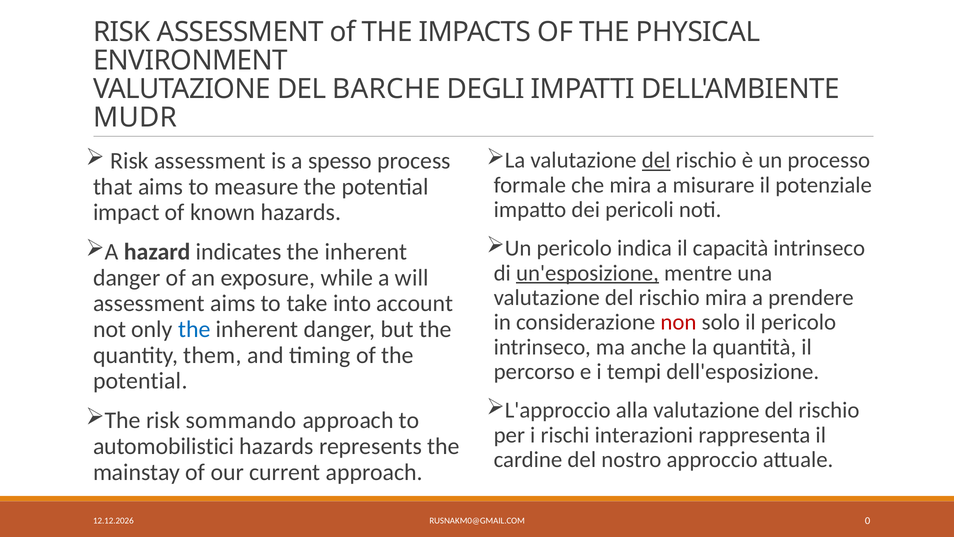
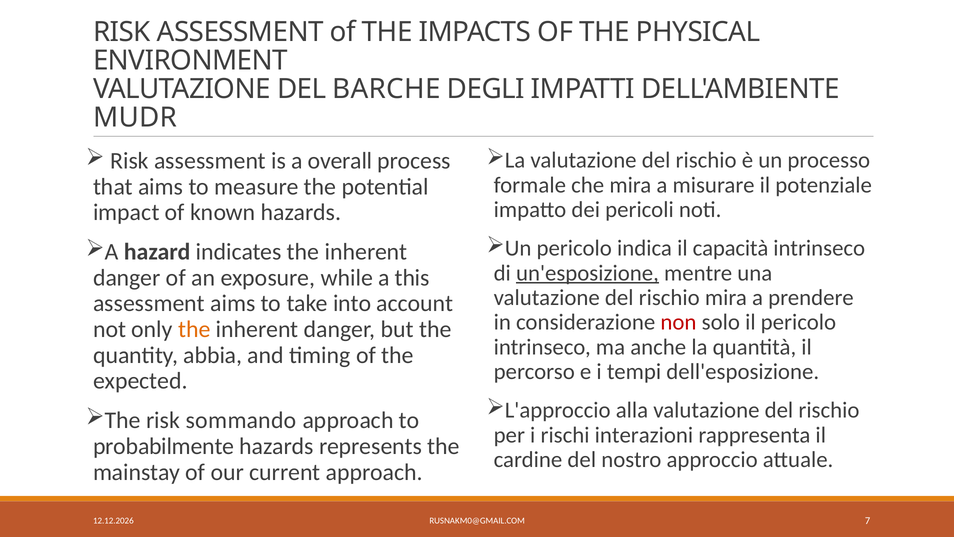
spesso: spesso -> overall (340, 161)
del underline: present -> none (656, 160)
will: will -> this (412, 278)
the colour: blue -> orange (194, 329)
them: them -> abbia (213, 355)
potential: potential -> expected (140, 381)
automobilistici: automobilistici -> probabilmente (164, 446)
0: 0 -> 7 (868, 520)
